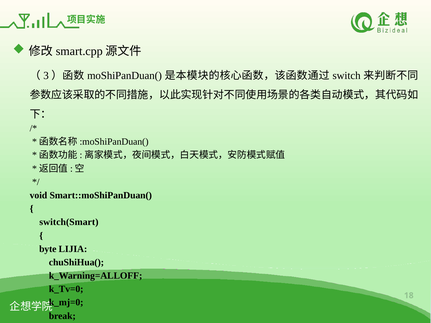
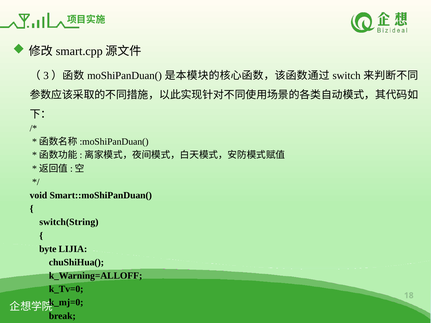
switch(Smart: switch(Smart -> switch(String (69, 222)
